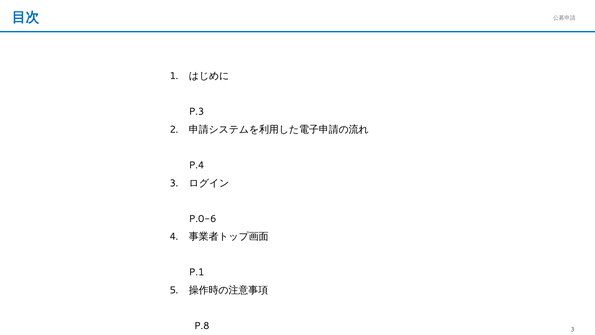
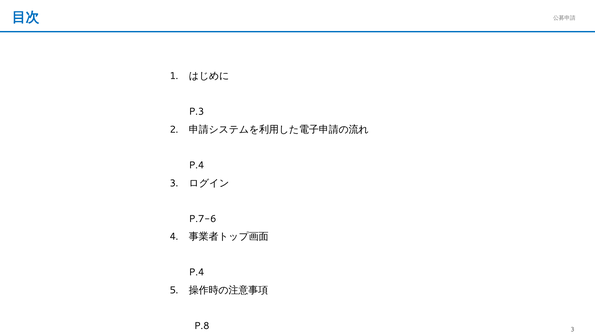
P.0-6: P.0-6 -> P.7-6 (203, 219)
P.1: P.1 -> P.4 (197, 272)
